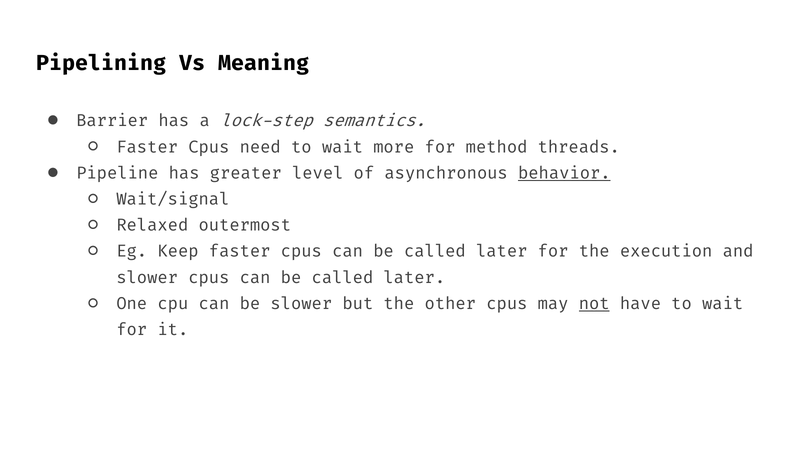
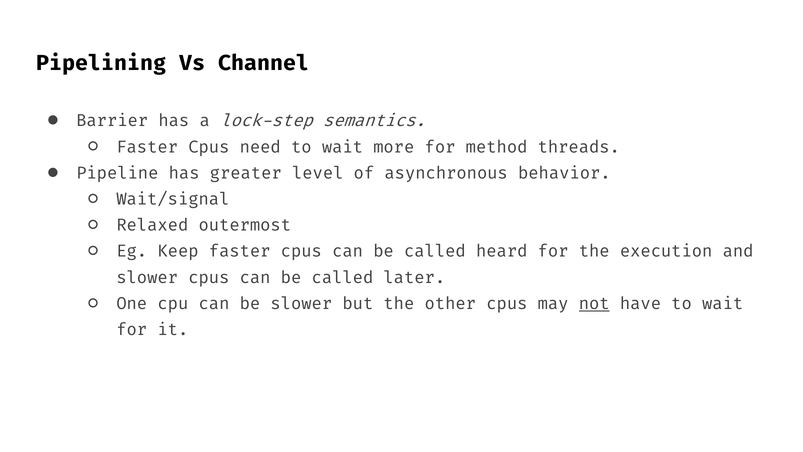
Meaning: Meaning -> Channel (264, 63)
behavior underline: present -> none (564, 173)
later: later -> heard (502, 251)
